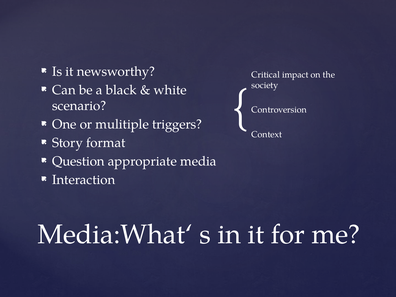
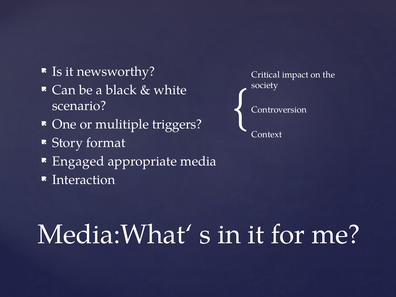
Question: Question -> Engaged (78, 161)
